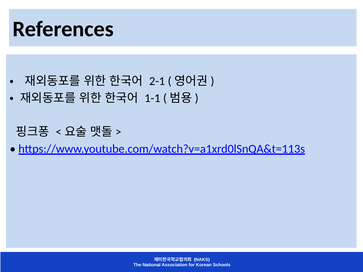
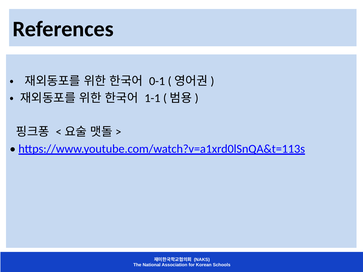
2-1: 2-1 -> 0-1 (157, 81)
